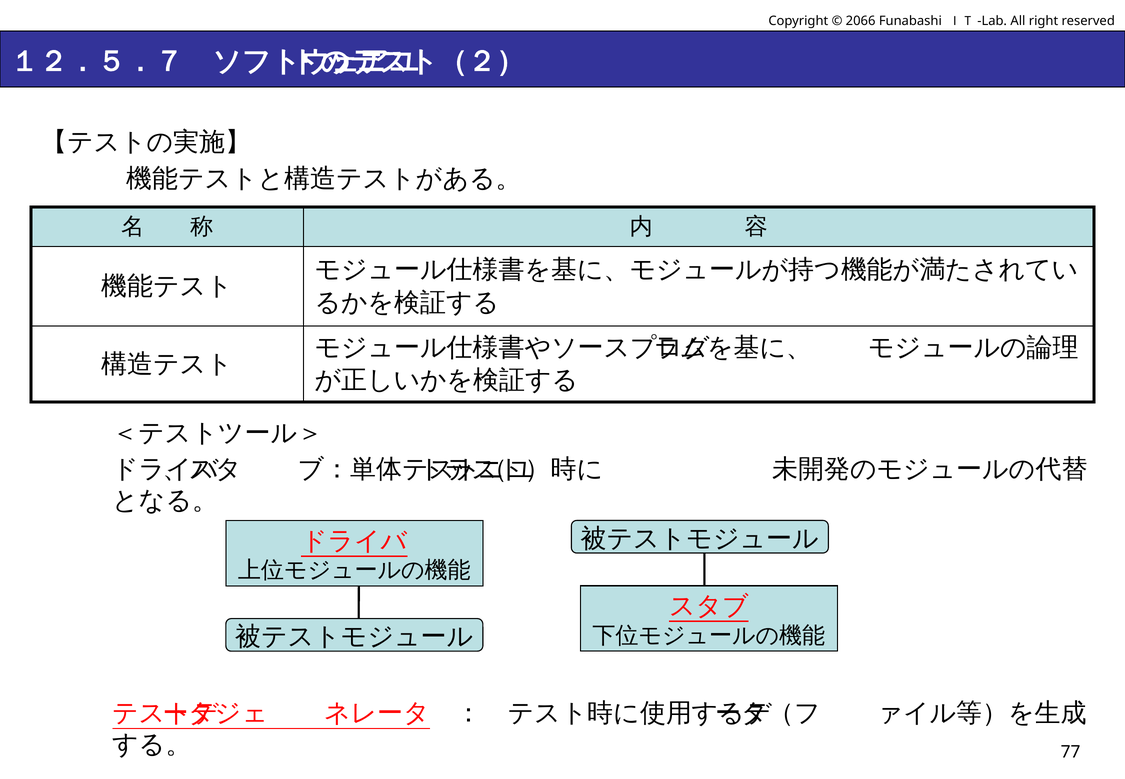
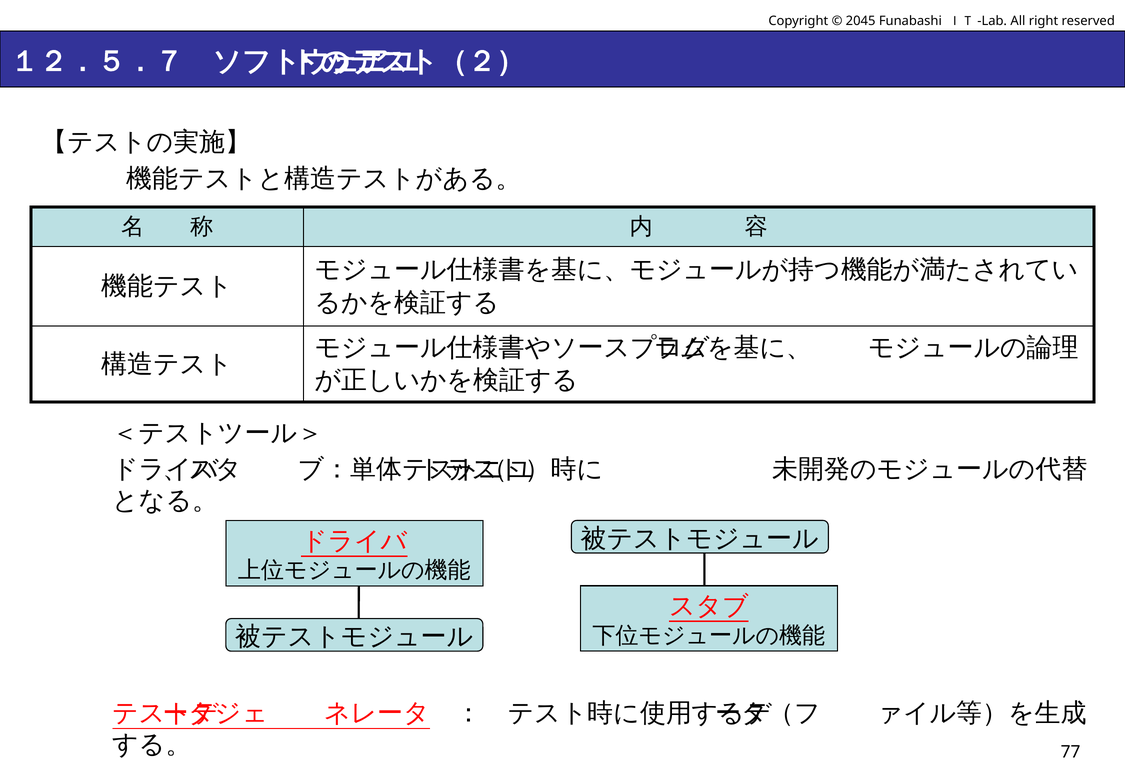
2066: 2066 -> 2045 (861, 21)
